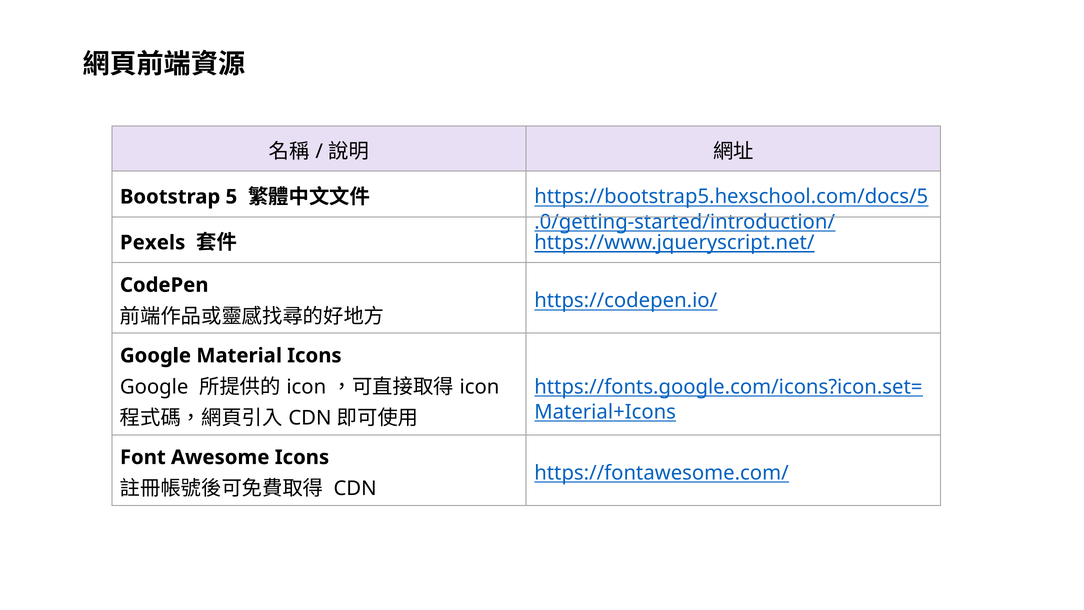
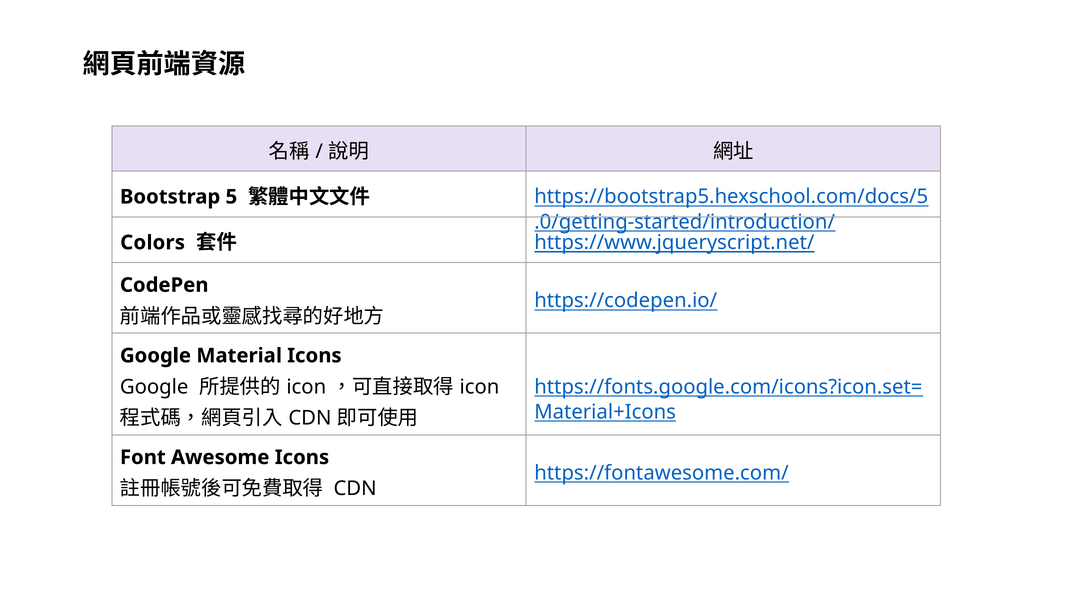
Pexels: Pexels -> Colors (153, 242)
